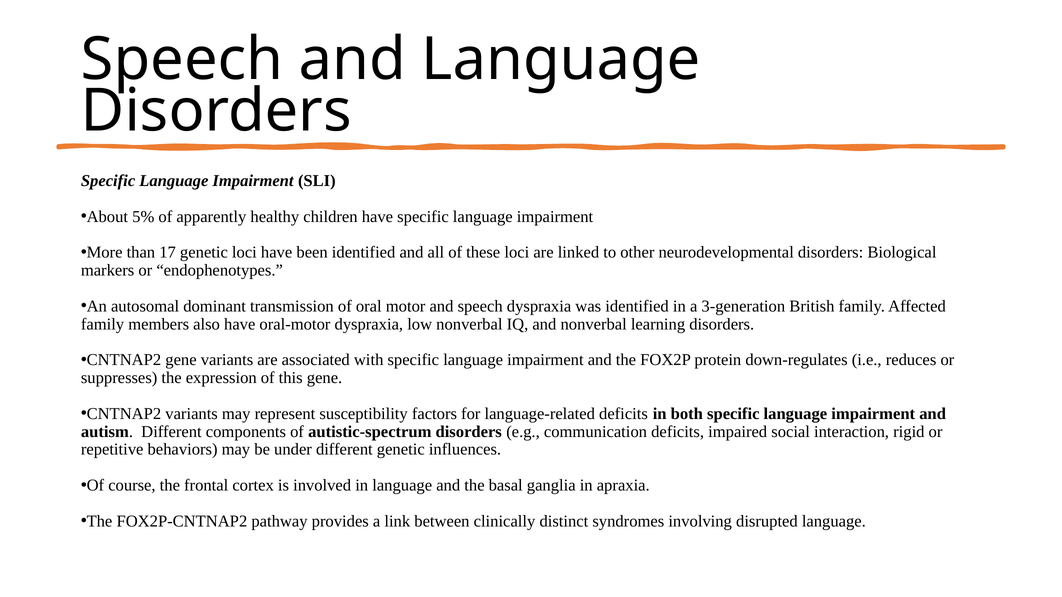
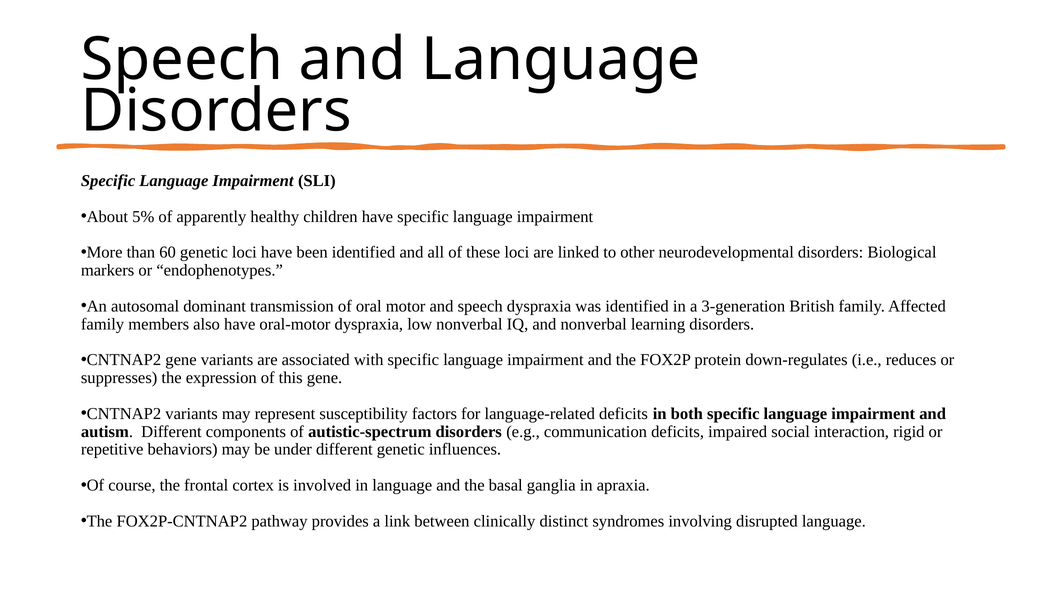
17: 17 -> 60 (168, 253)
